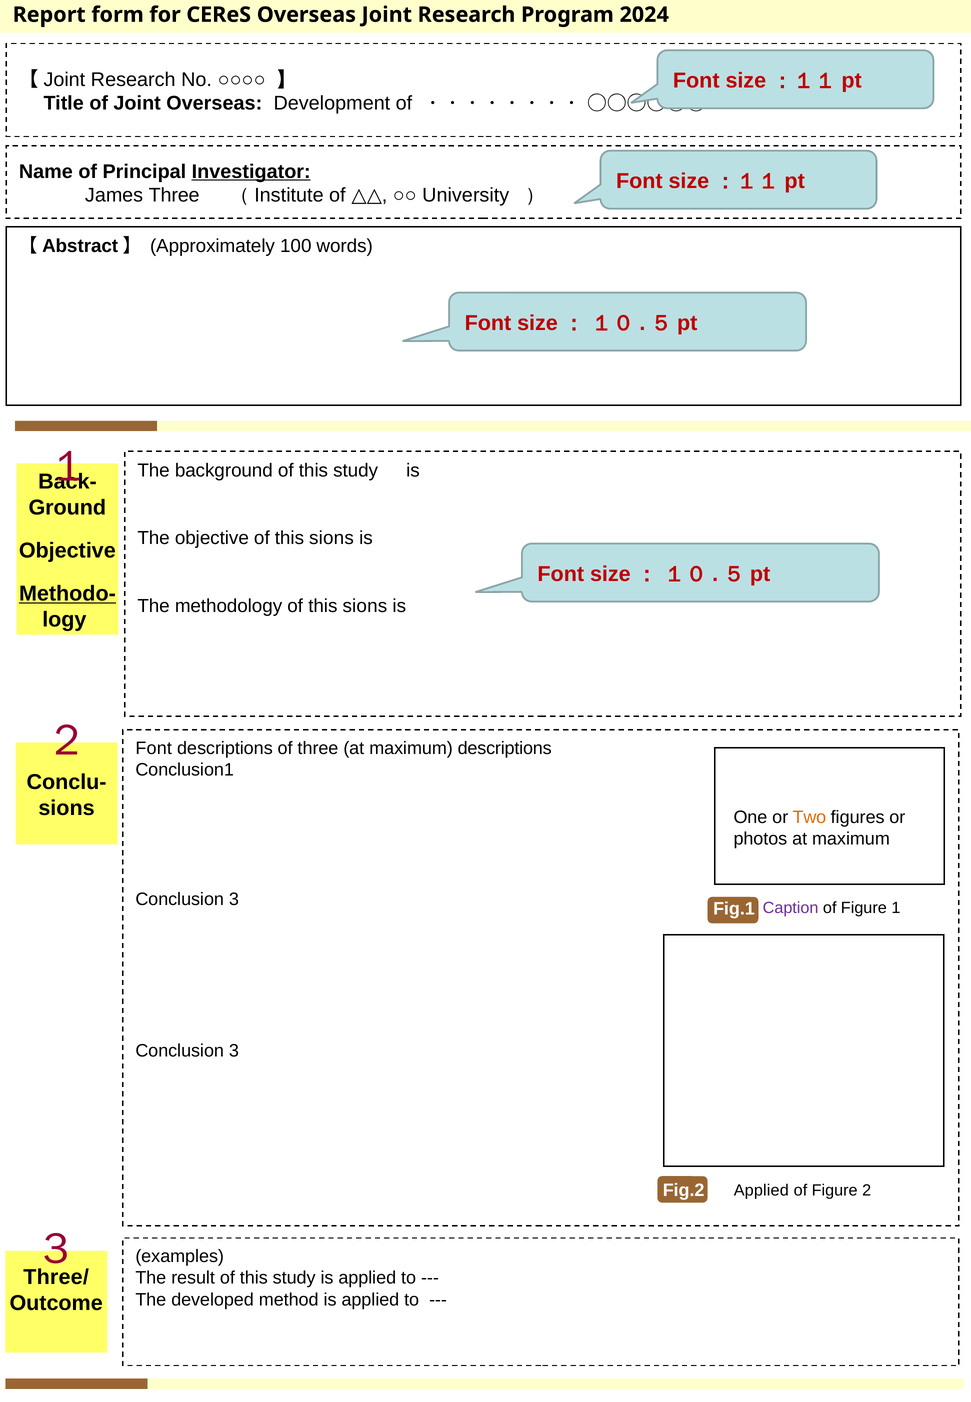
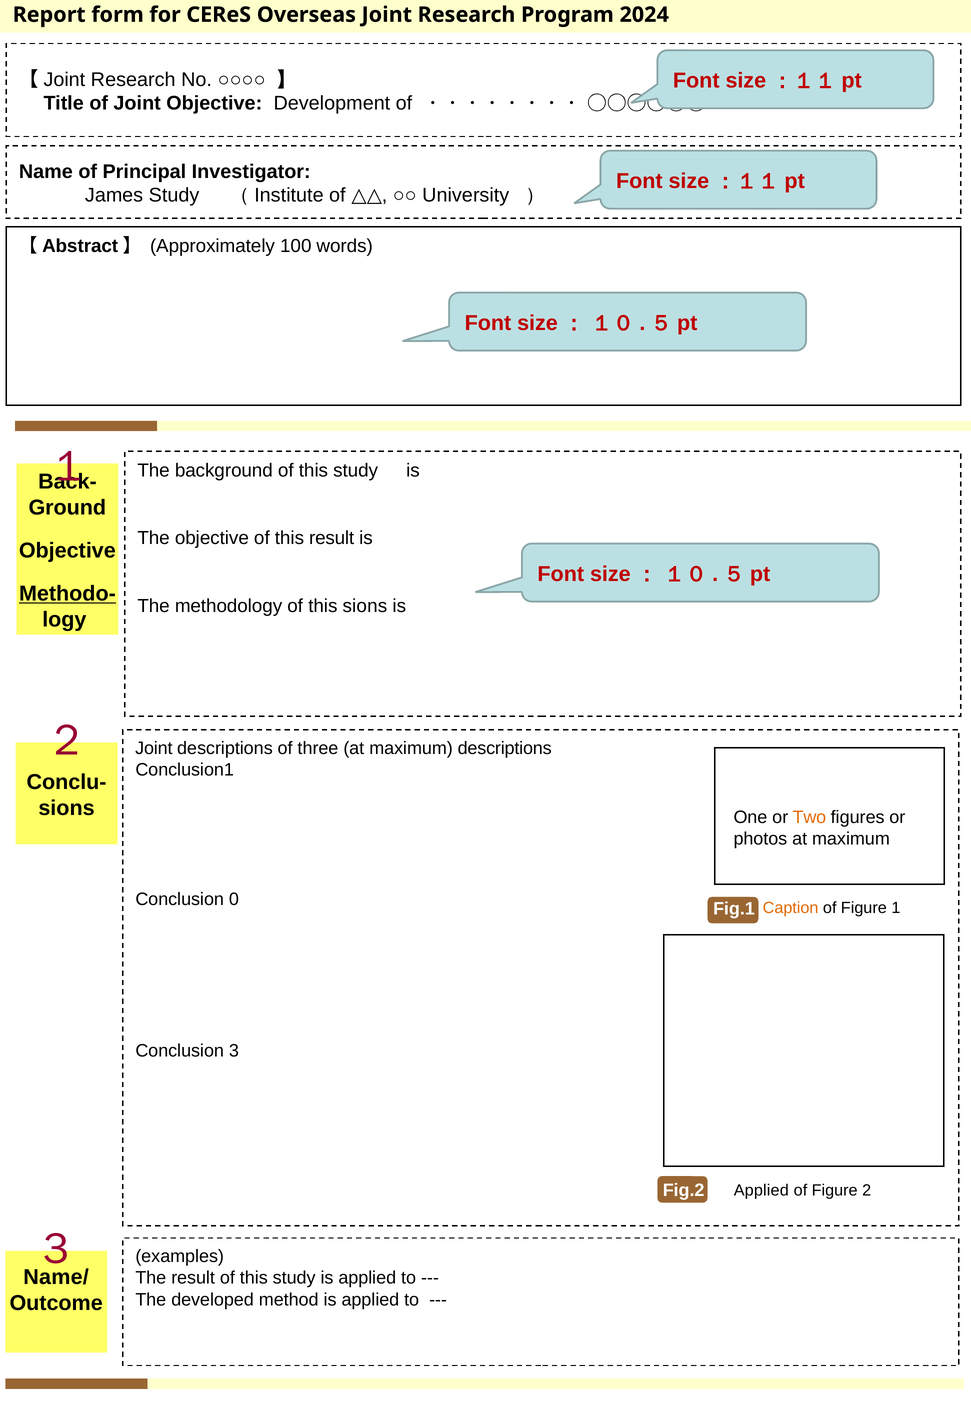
Joint Overseas: Overseas -> Objective (214, 103)
Investigator underline: present -> none (251, 172)
James Three: Three -> Study (174, 195)
objective of this sions: sions -> result (332, 538)
Font: Font -> Joint (154, 749)
3: 3 -> 0 (234, 900)
Caption colour: purple -> orange (791, 908)
Three/: Three/ -> Name/ (56, 1278)
